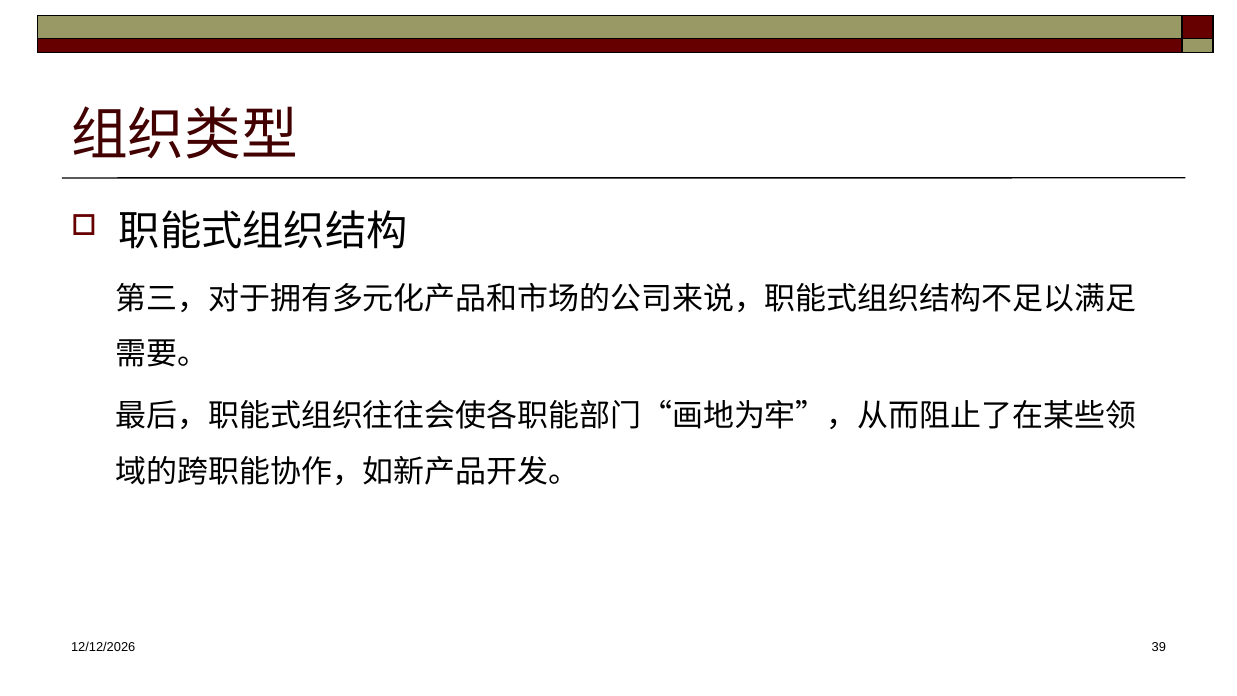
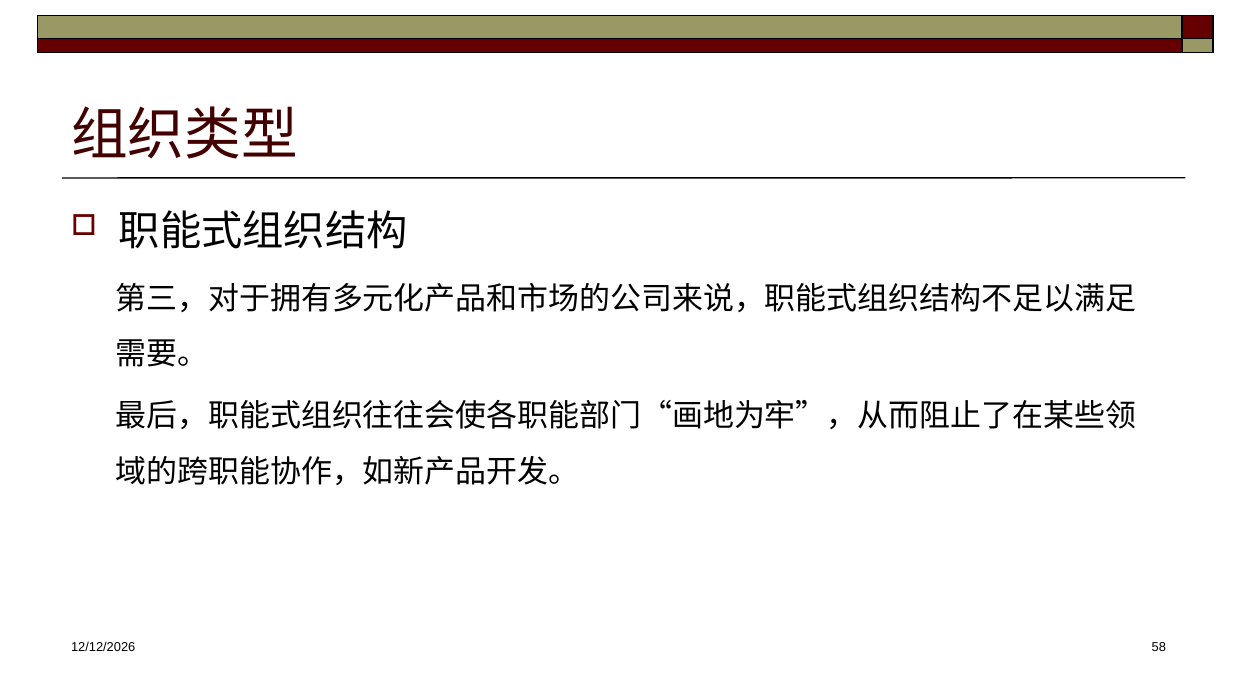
39: 39 -> 58 (1159, 647)
